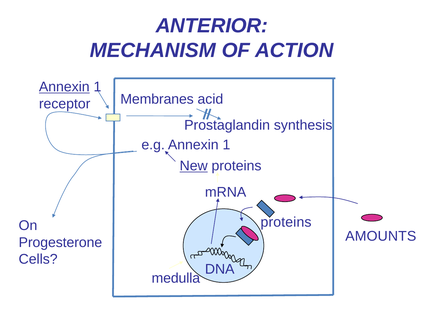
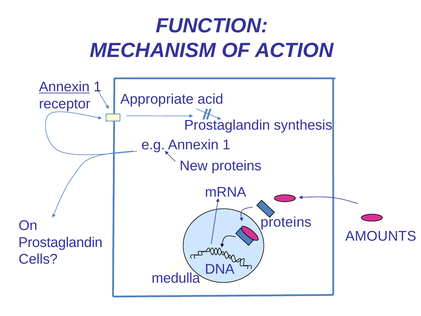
ANTERIOR: ANTERIOR -> FUNCTION (212, 26)
Membranes: Membranes -> Appropriate (157, 99)
New underline: present -> none (194, 166)
Progesterone: Progesterone -> Prostaglandin (60, 242)
